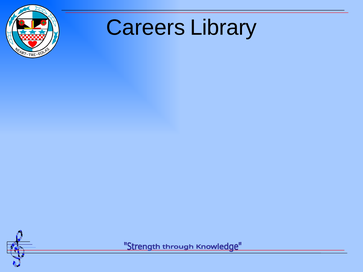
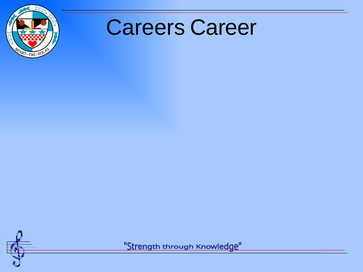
Library: Library -> Career (223, 28)
